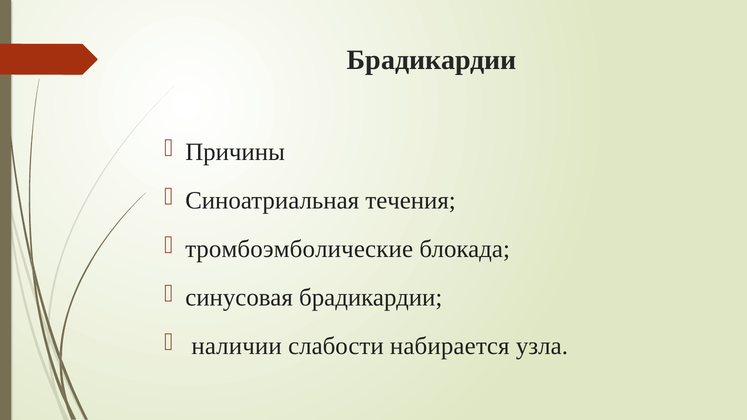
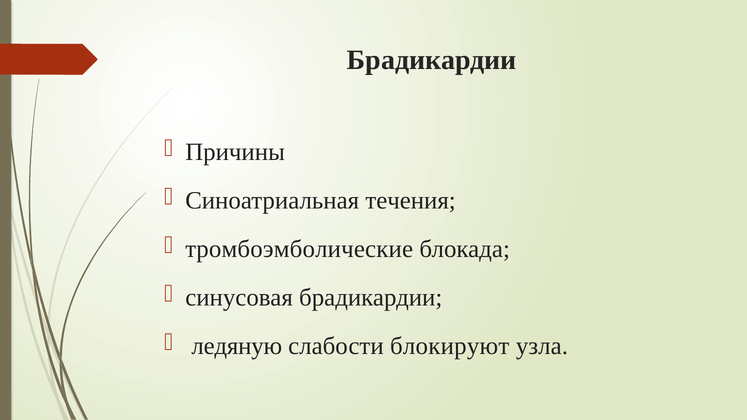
наличии: наличии -> ледяную (237, 346)
набирается: набирается -> блокируют (450, 346)
